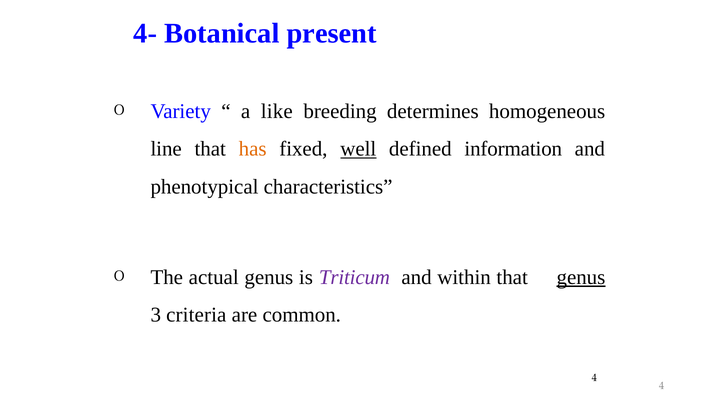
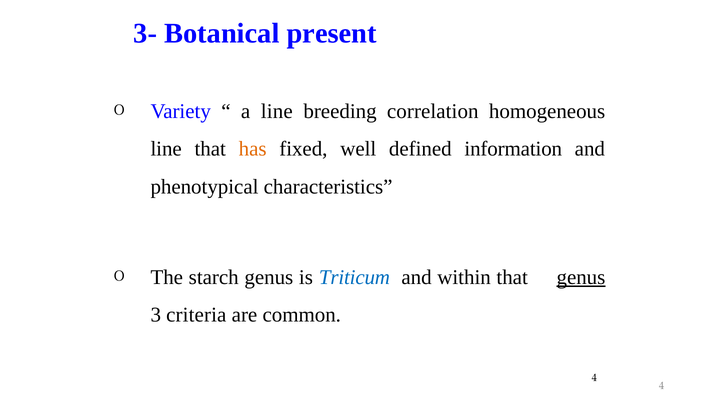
4-: 4- -> 3- (145, 34)
a like: like -> line (277, 111)
determines: determines -> correlation (433, 111)
well underline: present -> none (358, 149)
actual: actual -> starch (214, 277)
Triticum colour: purple -> blue (354, 277)
